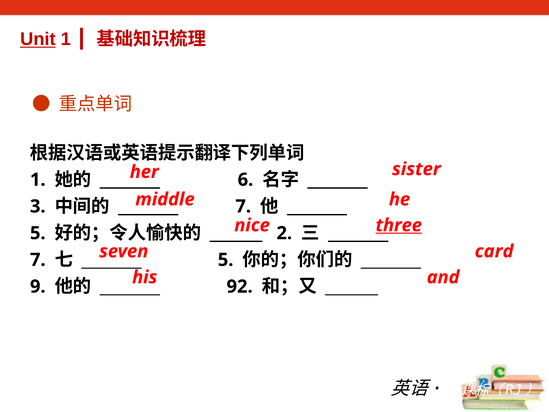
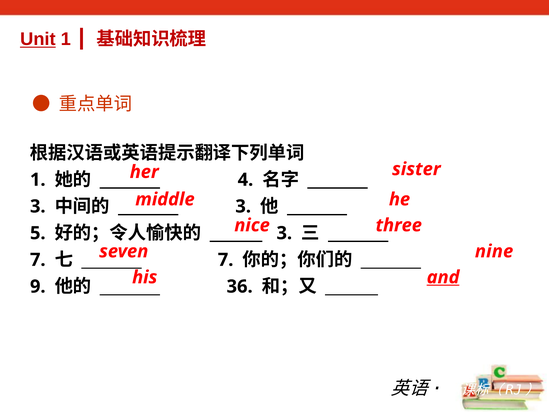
6: 6 -> 4 (245, 180)
7: 7 -> 3 (243, 206)
three underline: present -> none (399, 225)
2: 2 -> 3 (284, 233)
card: card -> nine (494, 251)
5: 5 -> 7 (226, 260)
and underline: none -> present (443, 277)
92: 92 -> 36 (240, 286)
